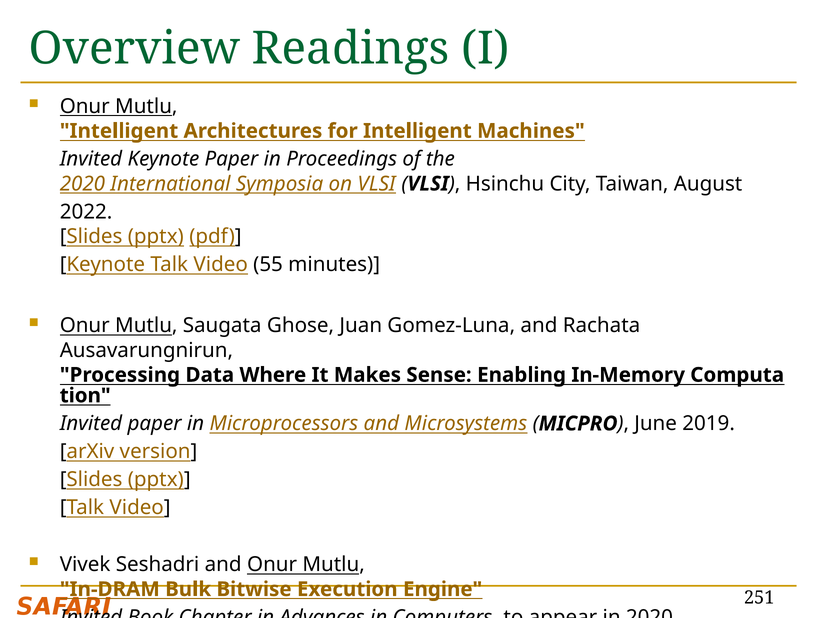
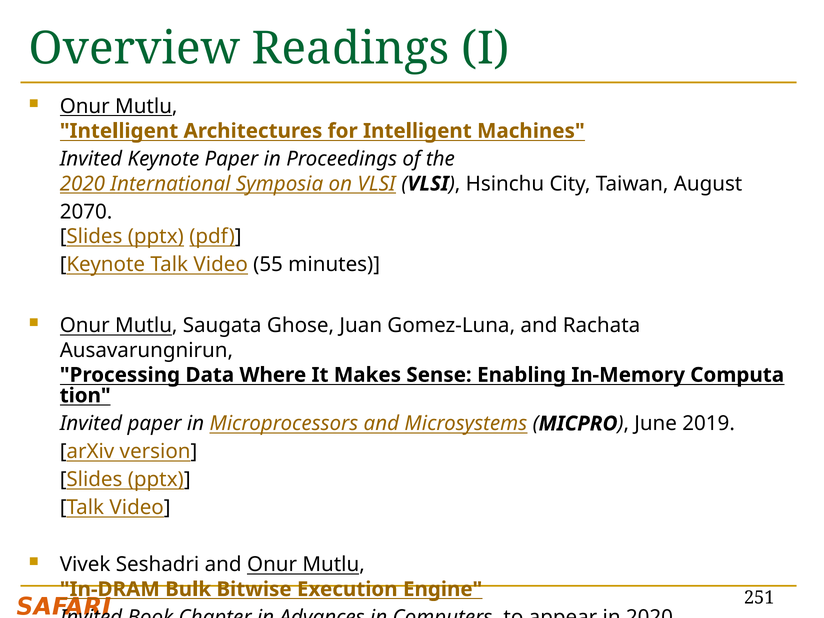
2022: 2022 -> 2070 (86, 212)
